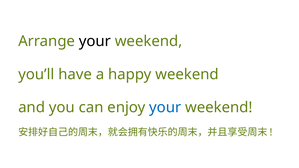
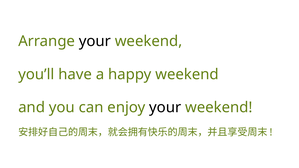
your colour: blue -> black (165, 108)
